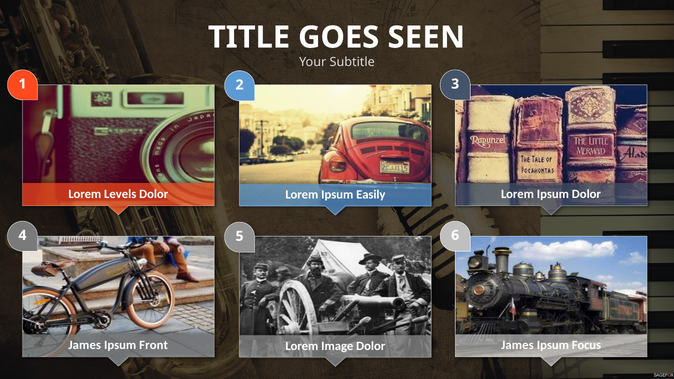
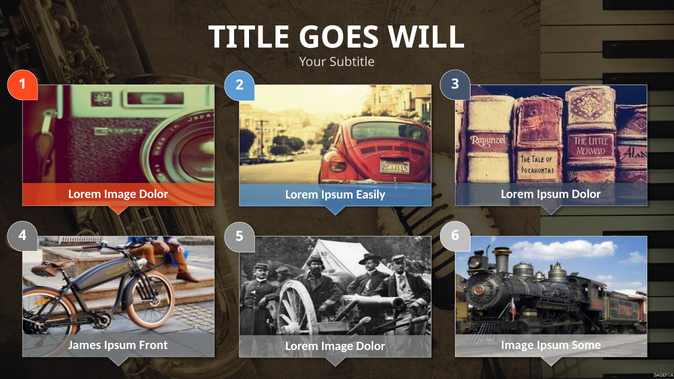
SEEN: SEEN -> WILL (426, 37)
Levels: Levels -> Image (120, 194)
James: James -> Image (517, 345)
Focus: Focus -> Some (586, 345)
